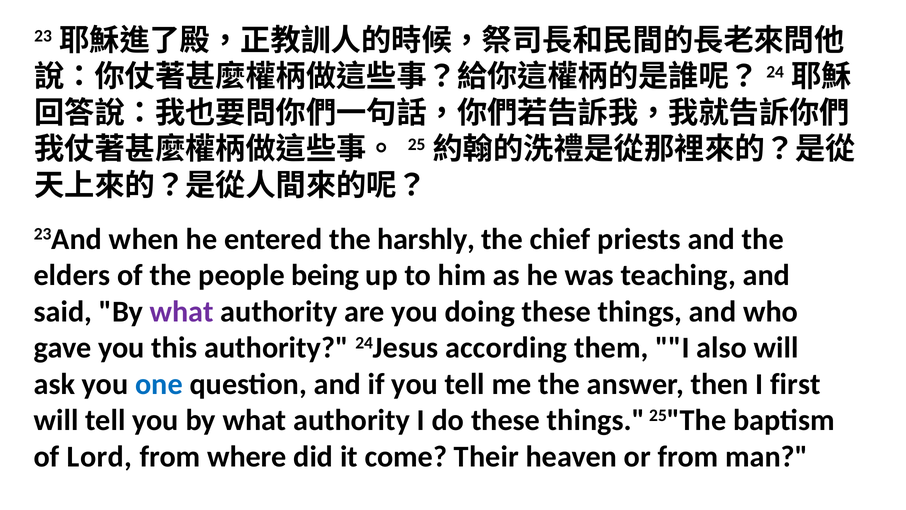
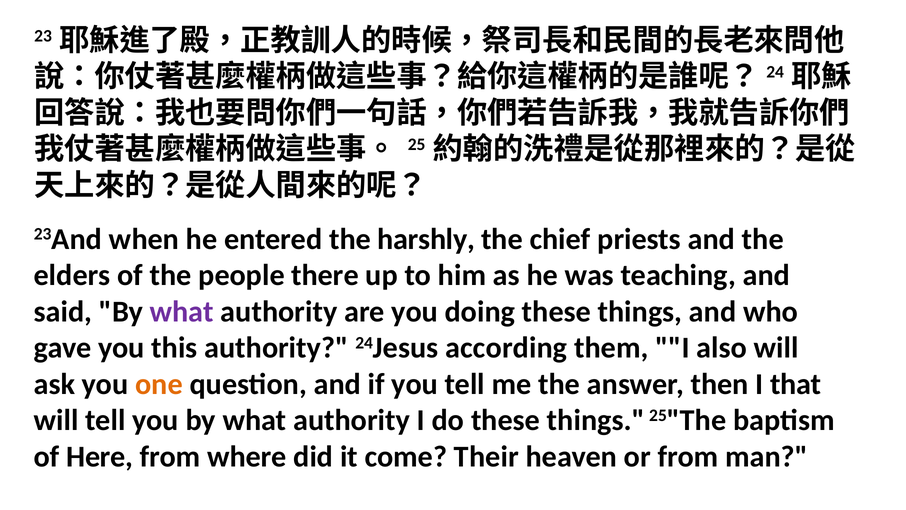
being: being -> there (325, 275)
one colour: blue -> orange (159, 384)
first: first -> that (796, 384)
Lord: Lord -> Here (100, 456)
